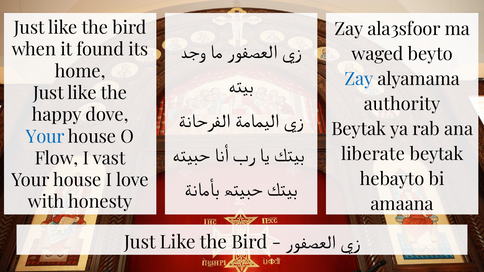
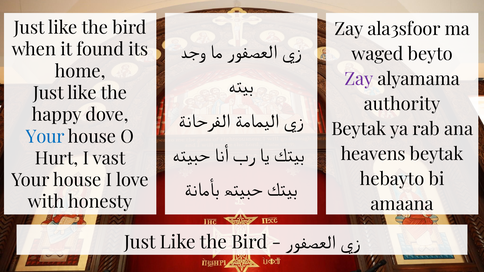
Zay colour: blue -> purple (359, 79)
liberate: liberate -> heavens (373, 154)
Flow: Flow -> Hurt (56, 159)
